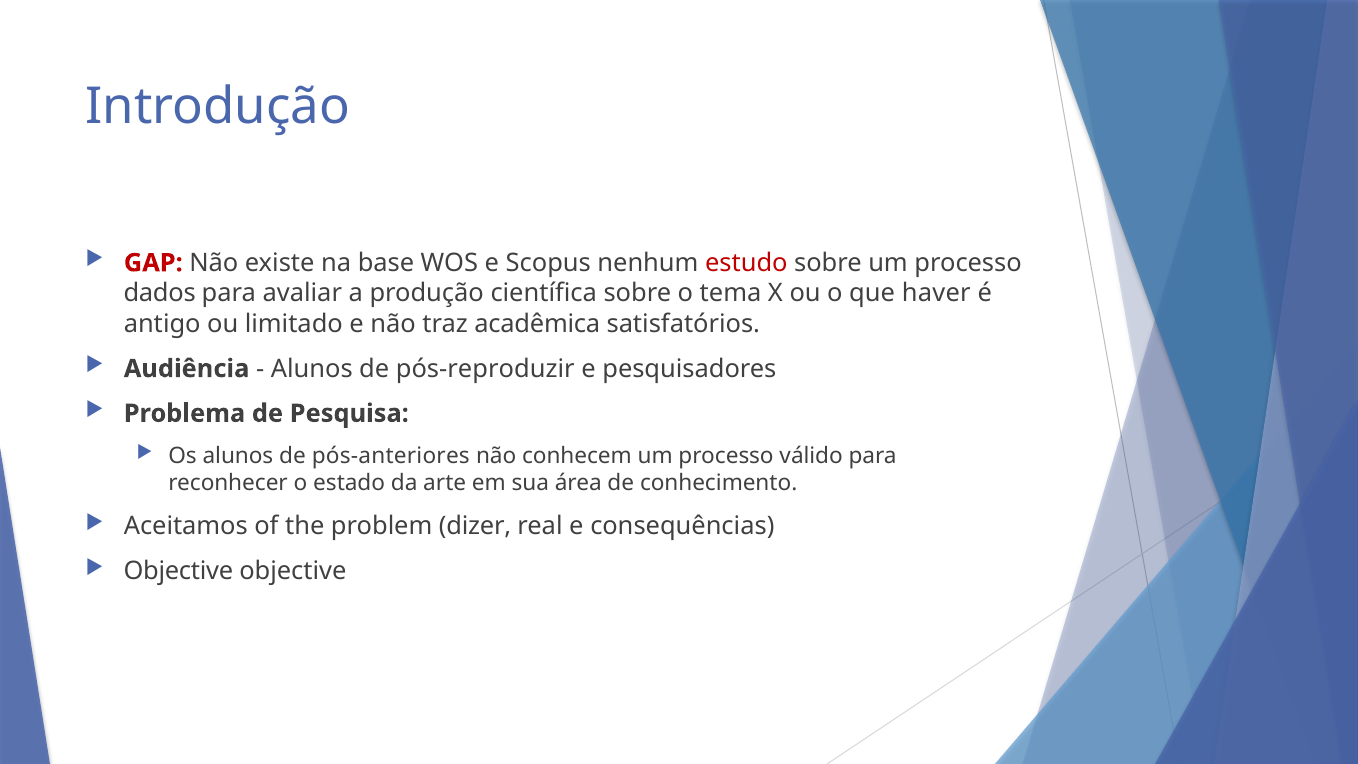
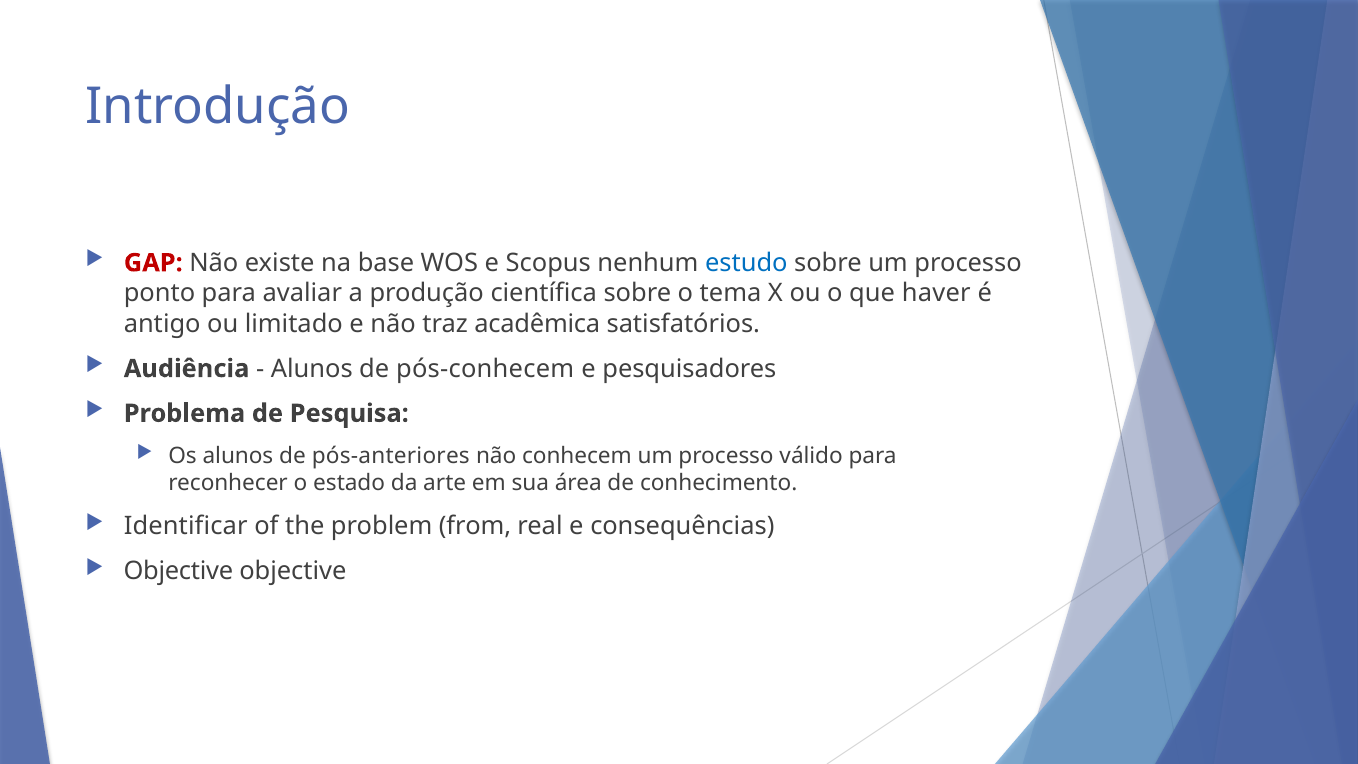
estudo colour: red -> blue (746, 263)
dados: dados -> ponto (160, 293)
pós-reproduzir: pós-reproduzir -> pós-conhecem (485, 369)
Aceitamos: Aceitamos -> Identificar (186, 526)
dizer: dizer -> from (475, 526)
